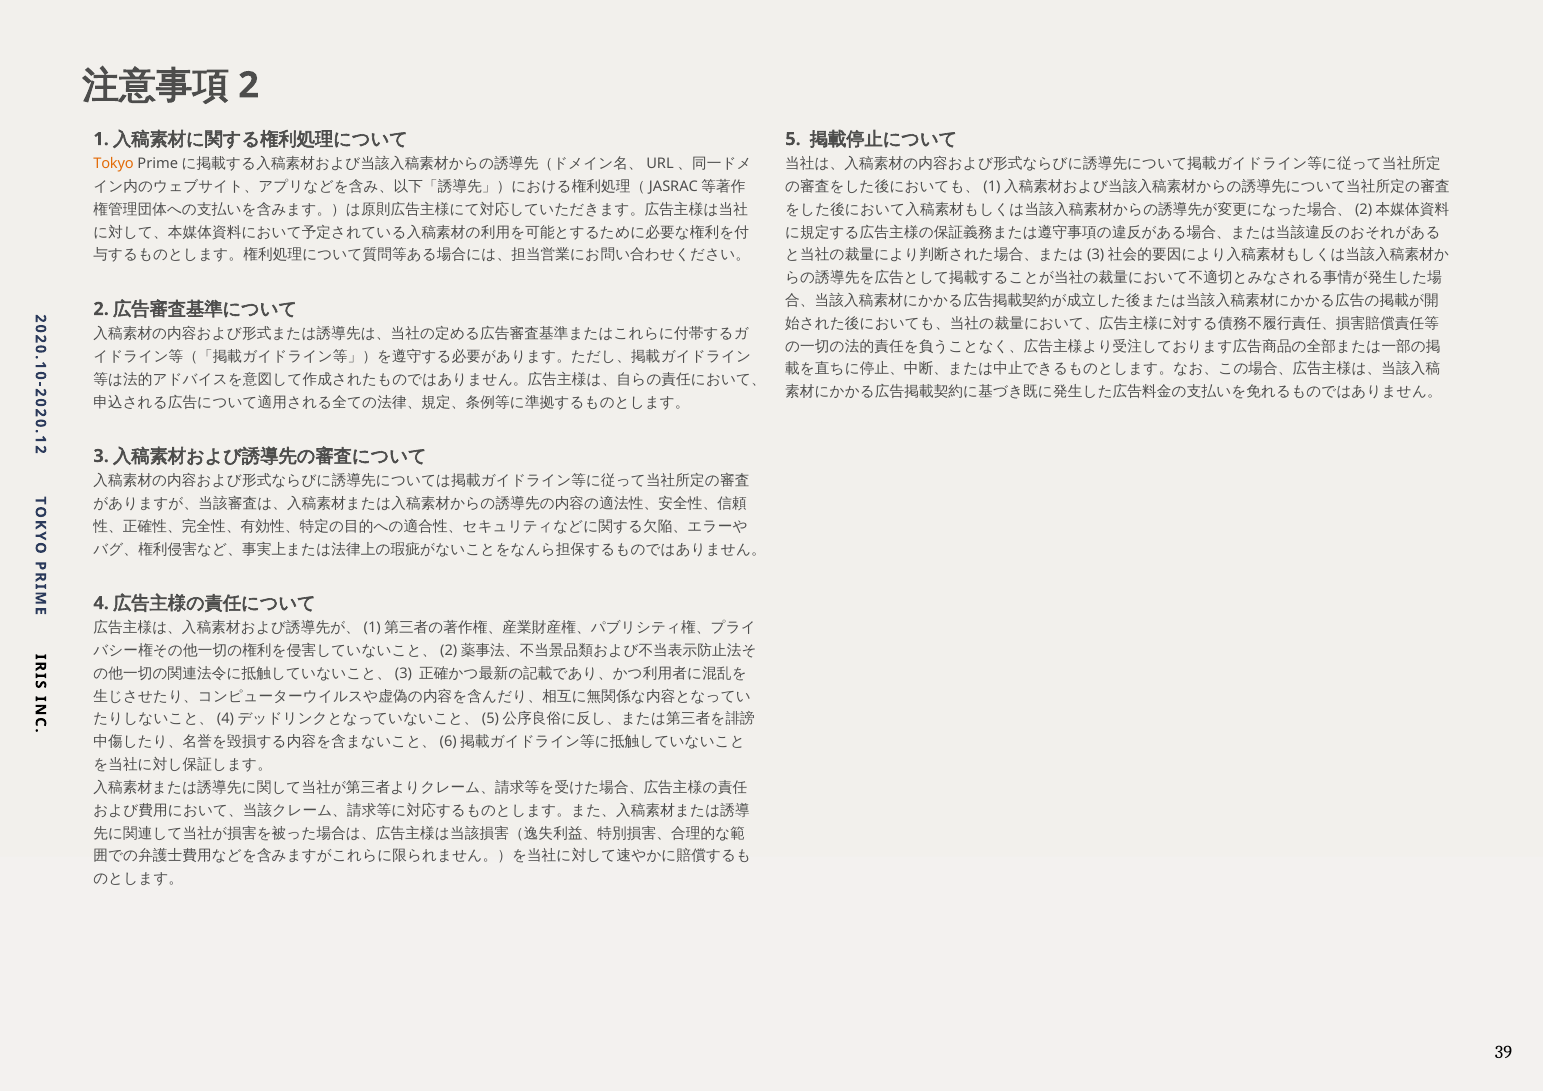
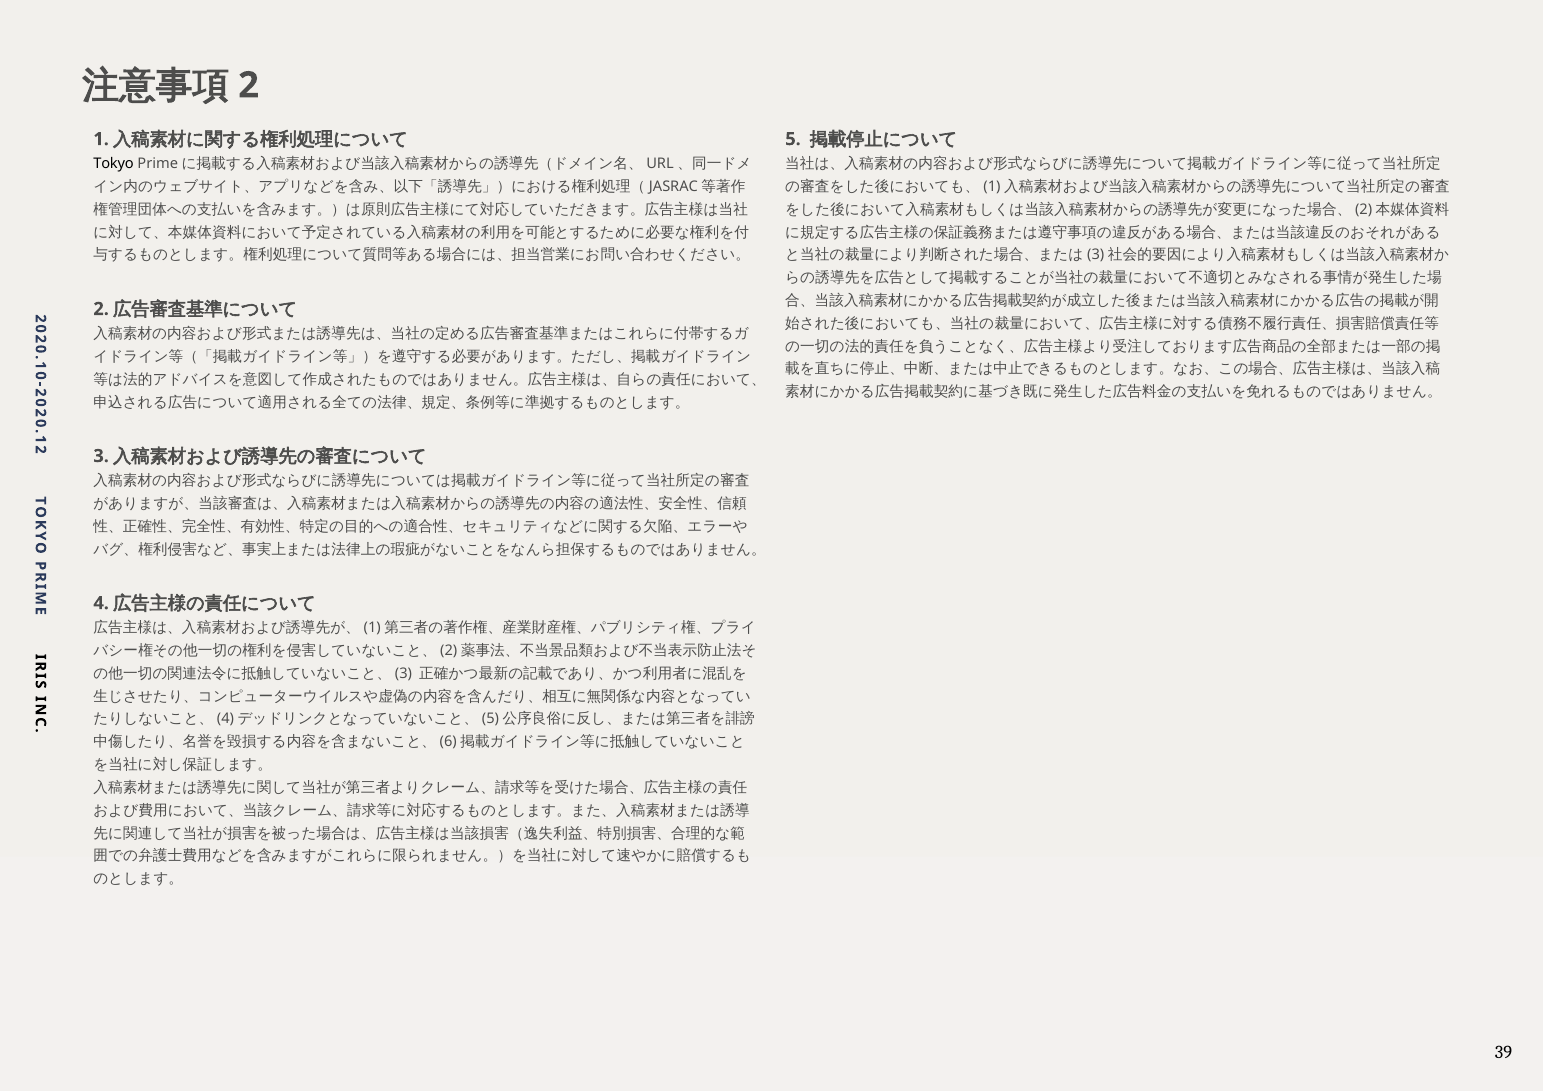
Tokyo colour: orange -> black (114, 164)
